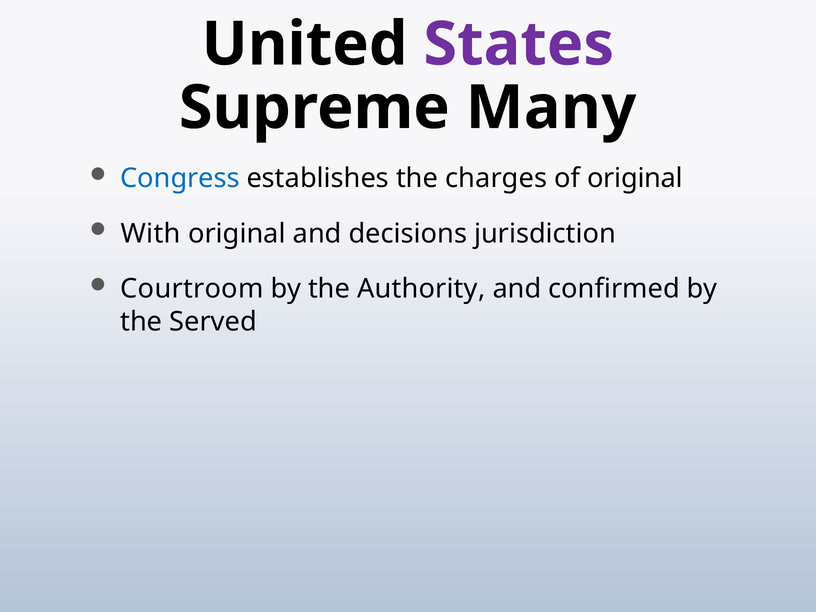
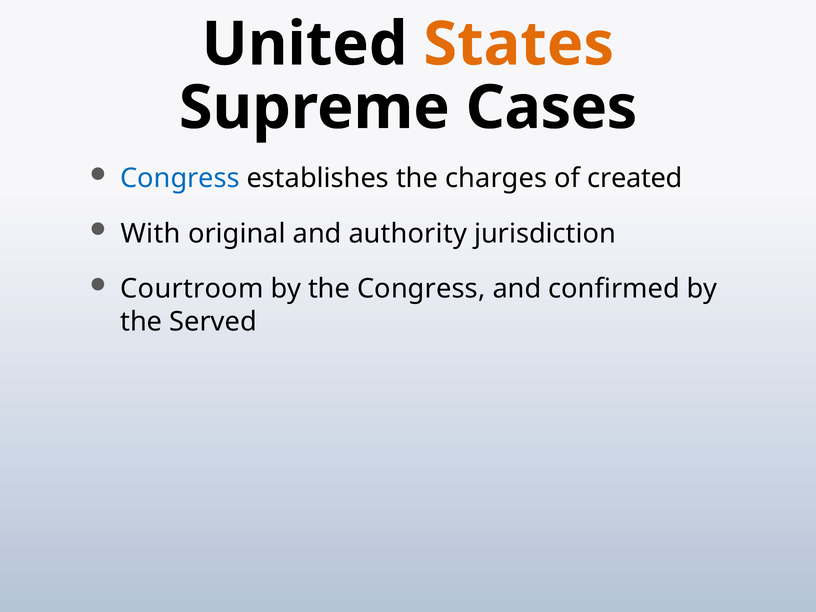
States colour: purple -> orange (519, 44)
Many: Many -> Cases (552, 108)
of original: original -> created (635, 178)
decisions: decisions -> authority (408, 234)
the Authority: Authority -> Congress (421, 289)
